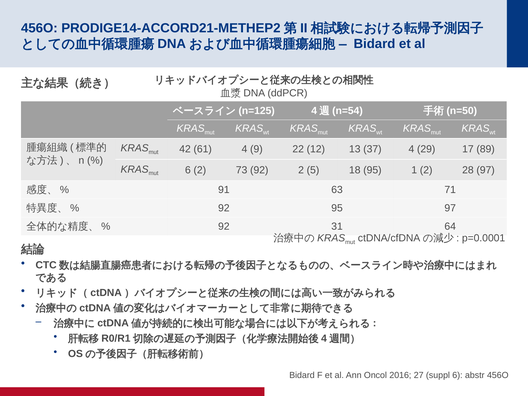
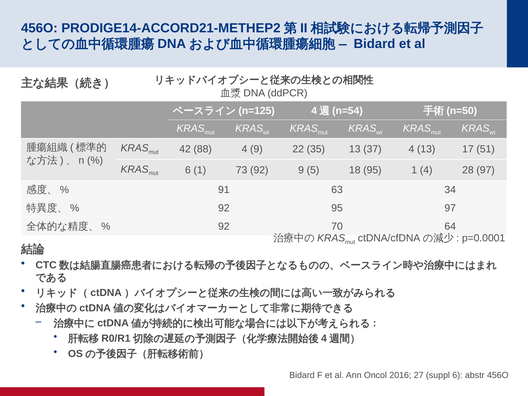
61: 61 -> 88 (203, 149)
12: 12 -> 35 (316, 149)
4 29: 29 -> 13 (426, 149)
89: 89 -> 51 (486, 149)
6 2: 2 -> 1 (200, 170)
92 2: 2 -> 9 (301, 170)
1 2: 2 -> 4 (426, 170)
71: 71 -> 34 (450, 190)
31: 31 -> 70 (337, 227)
